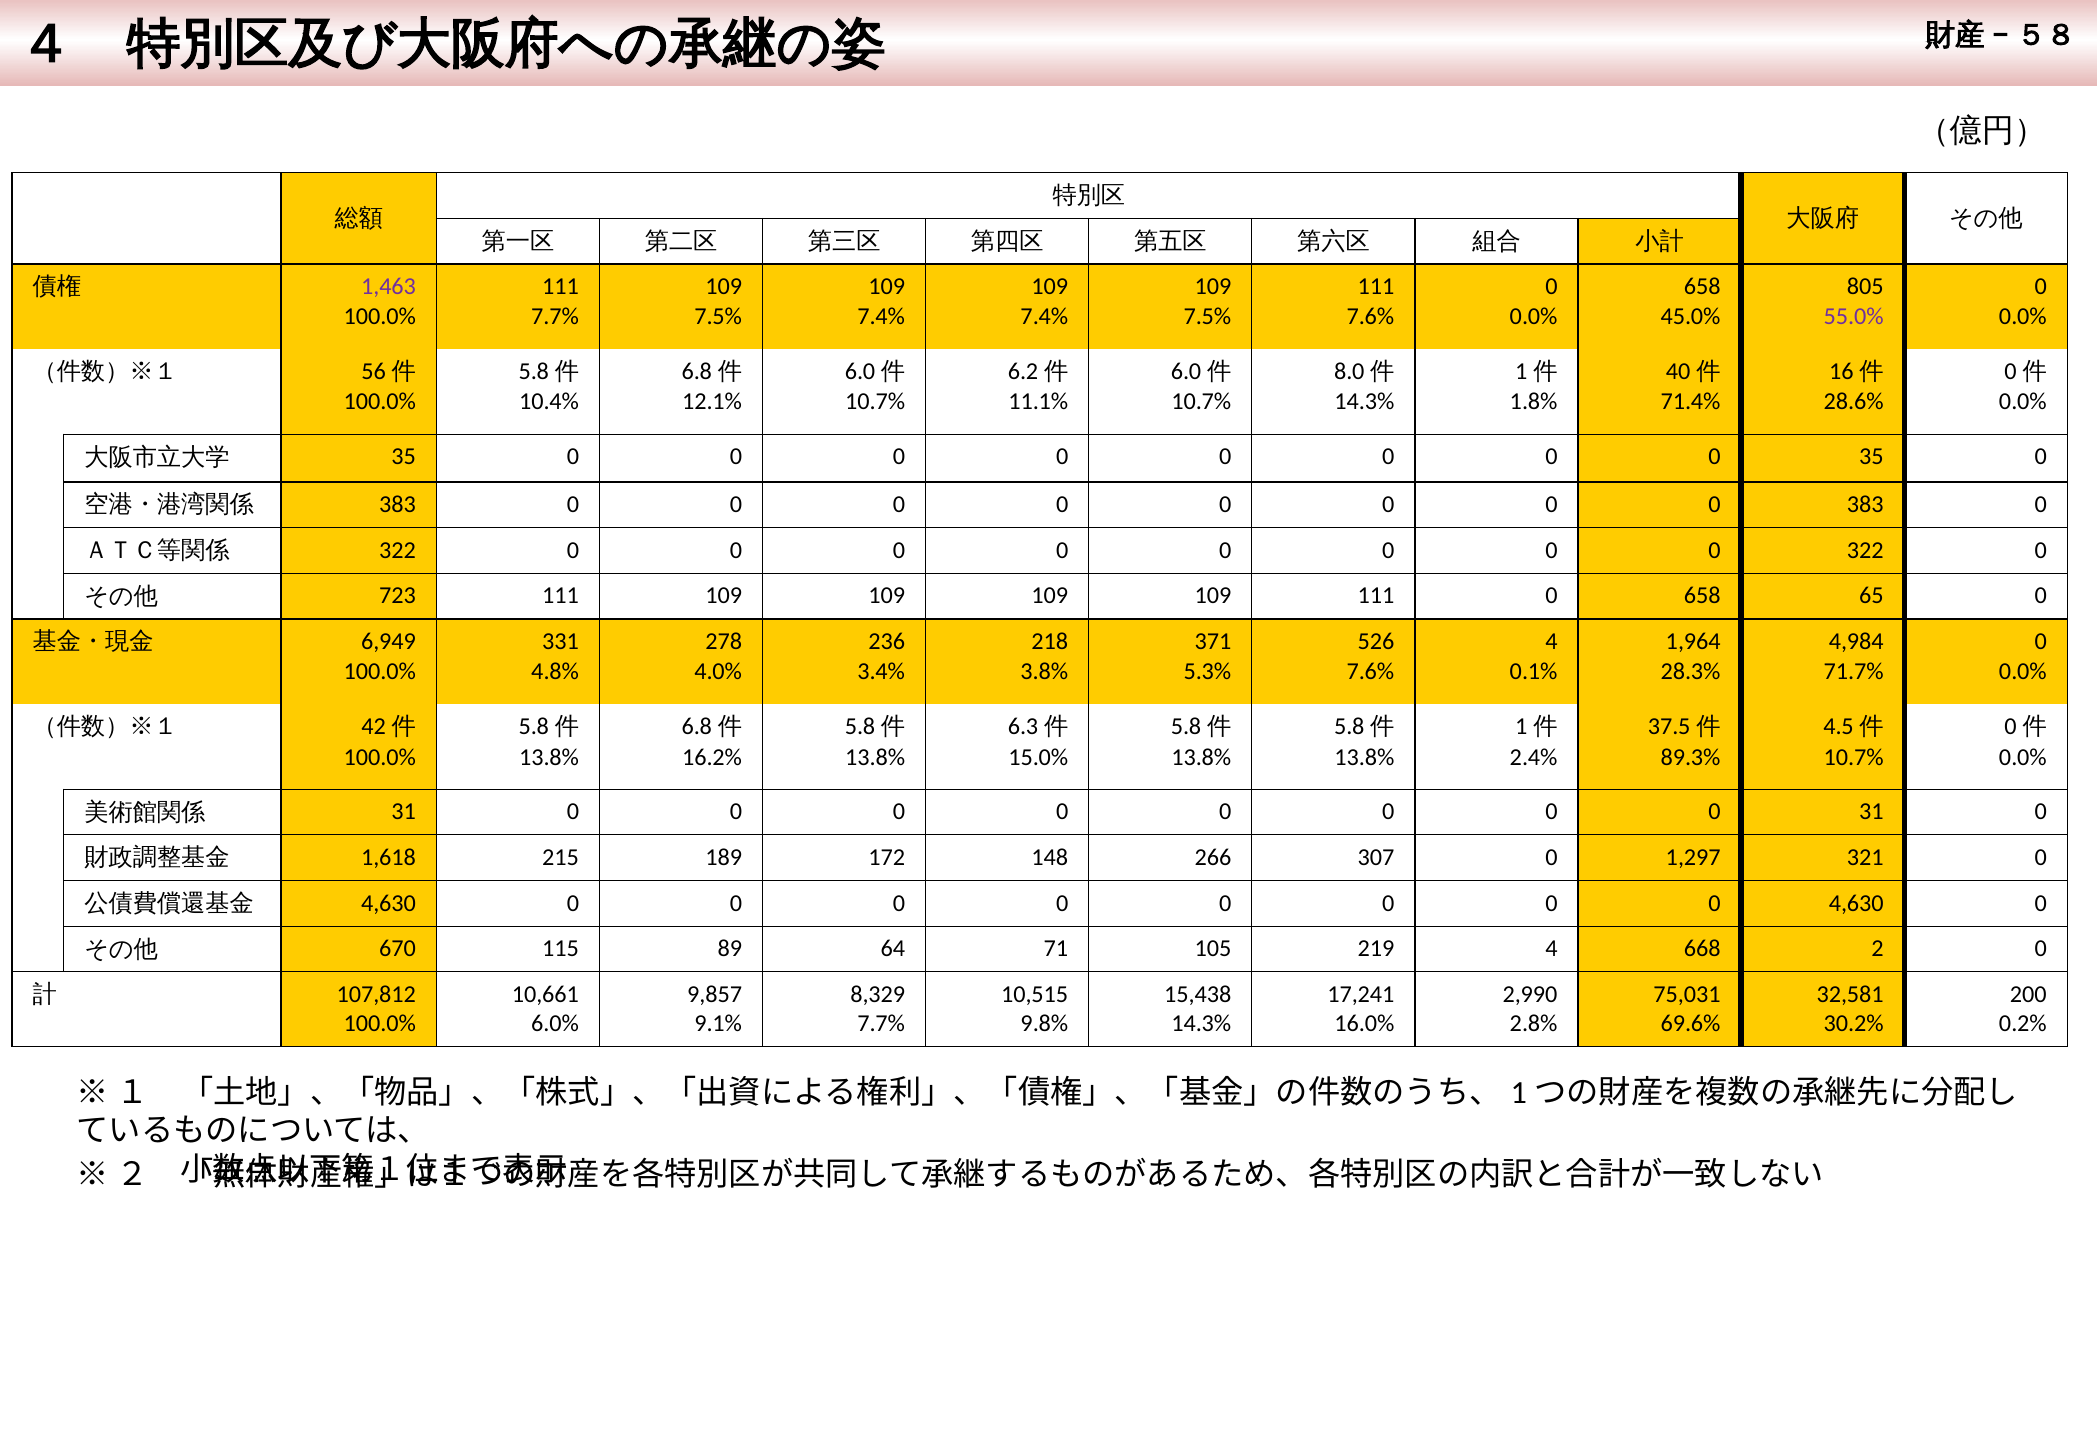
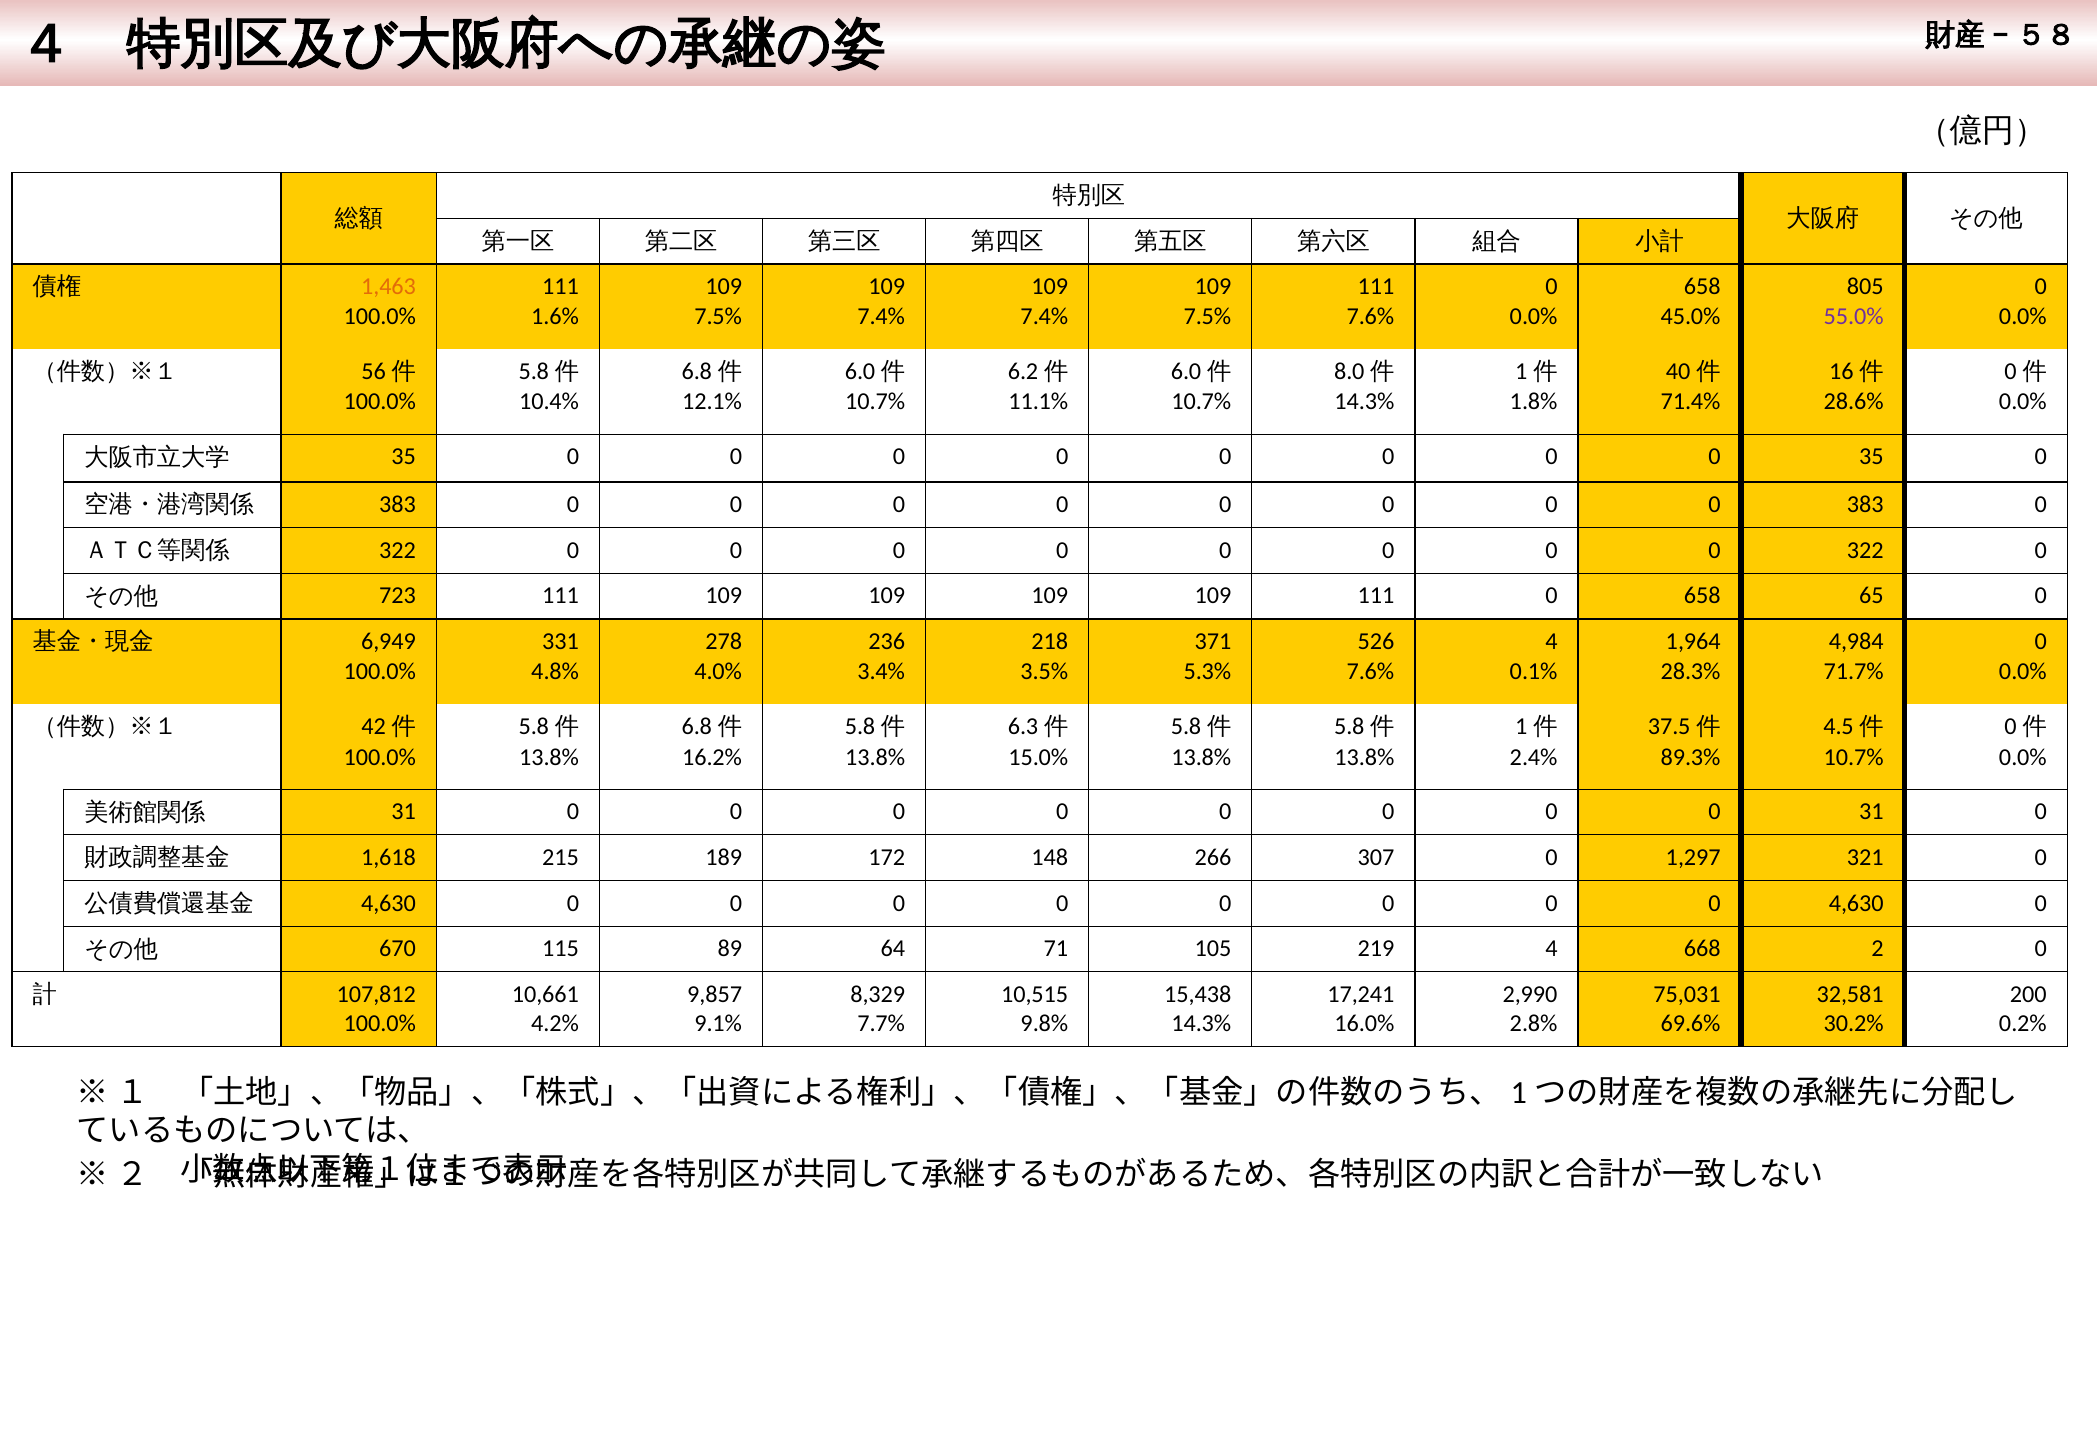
1,463 colour: purple -> orange (389, 287)
7.7%: 7.7% -> 1.6% (555, 316)
3.8%: 3.8% -> 3.5% (1044, 671)
6.0%: 6.0% -> 4.2% (555, 1024)
